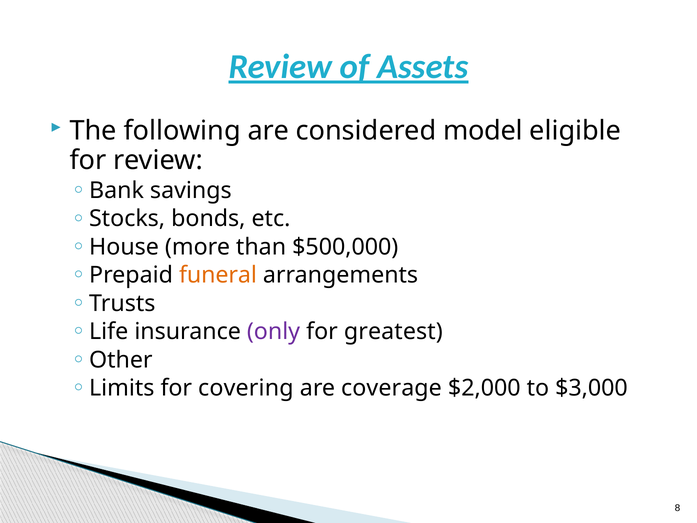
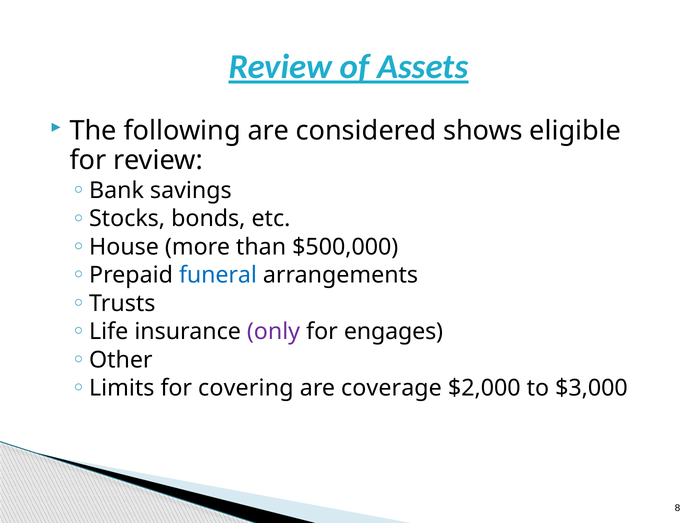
model: model -> shows (483, 131)
funeral colour: orange -> blue (218, 275)
greatest: greatest -> engages (393, 332)
